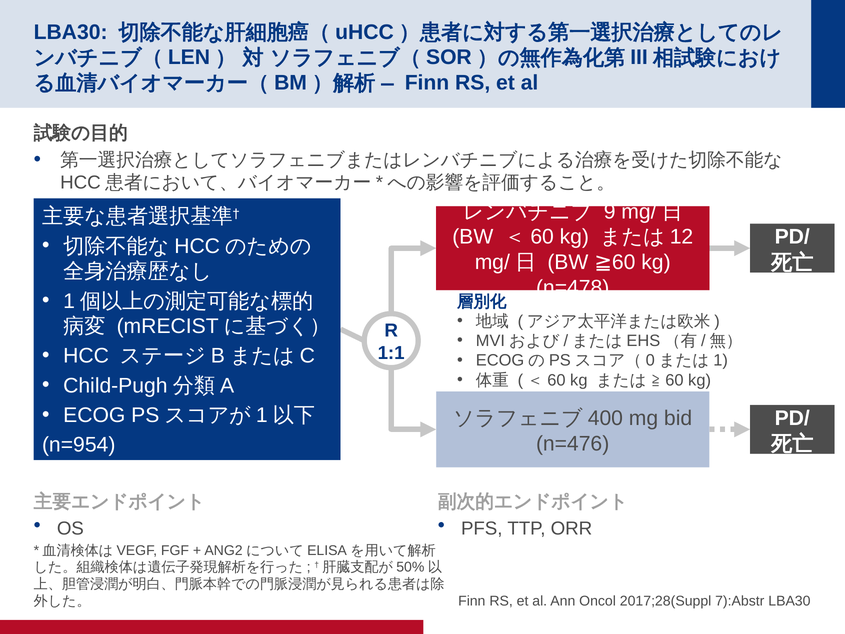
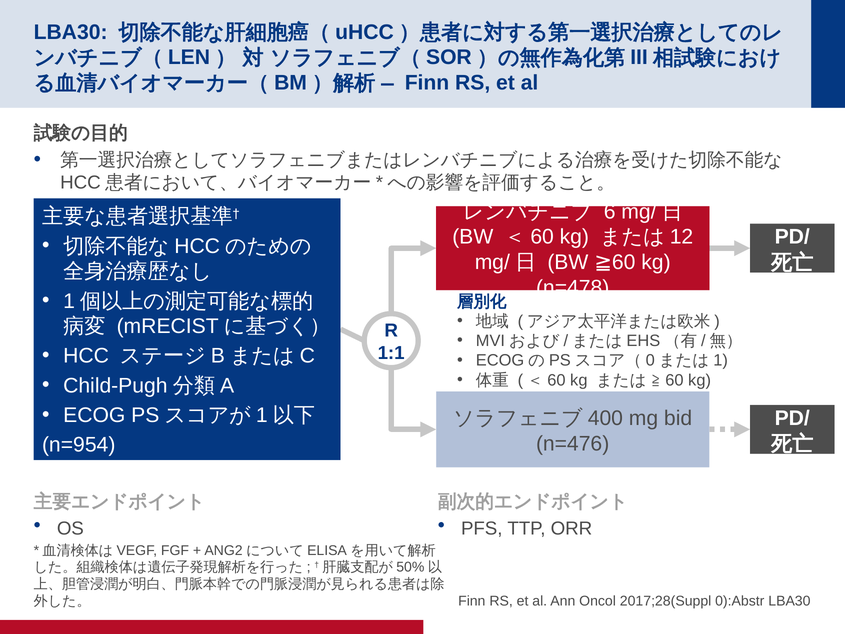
9: 9 -> 6 (610, 212)
7):Abstr: 7):Abstr -> 0):Abstr (740, 601)
